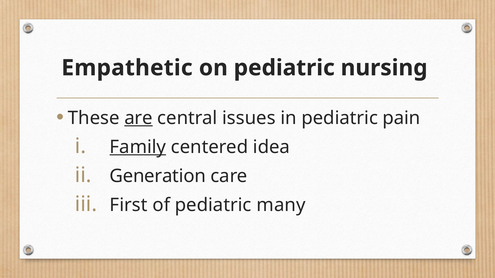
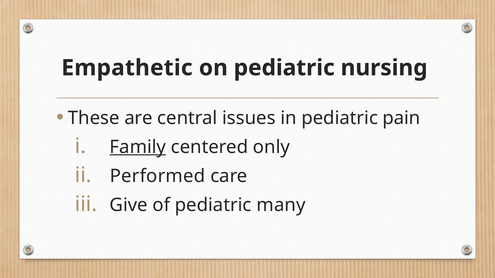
are underline: present -> none (138, 118)
idea: idea -> only (271, 147)
Generation: Generation -> Performed (157, 176)
First: First -> Give (129, 205)
